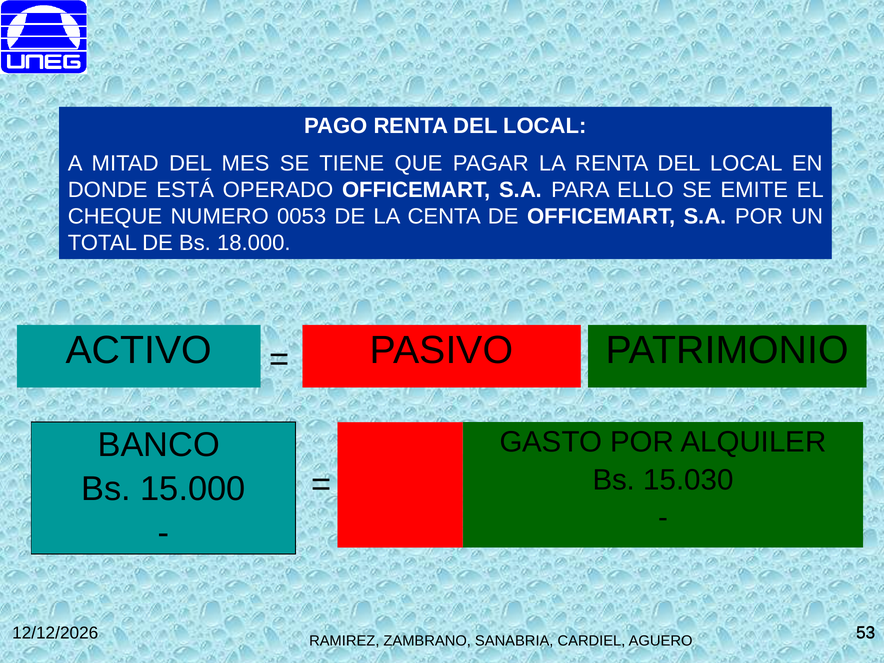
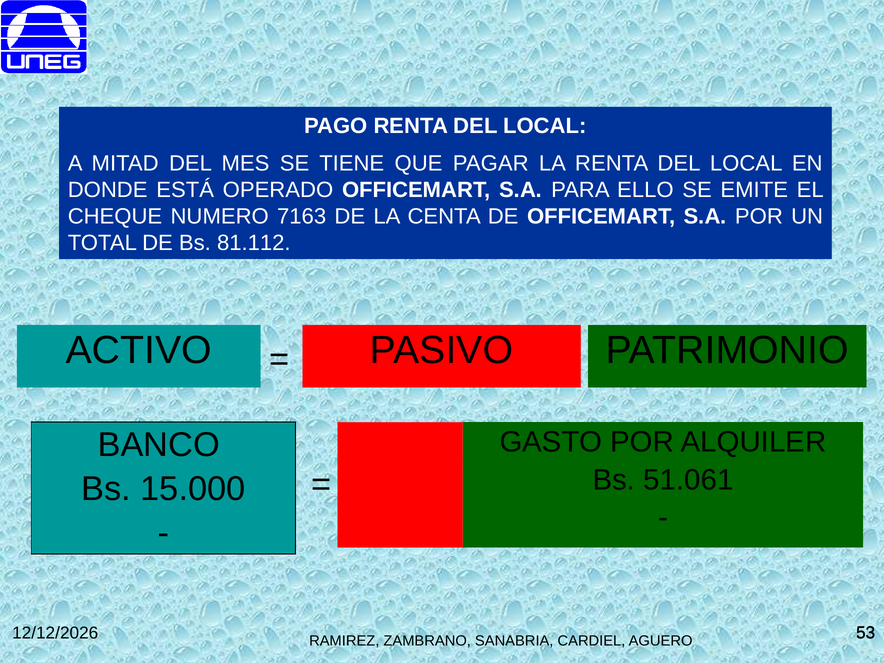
0053: 0053 -> 7163 (302, 217)
18.000: 18.000 -> 81.112 (254, 243)
15.030: 15.030 -> 51.061 (688, 480)
